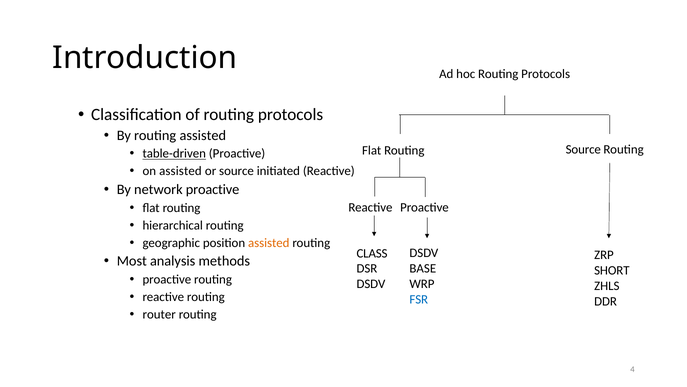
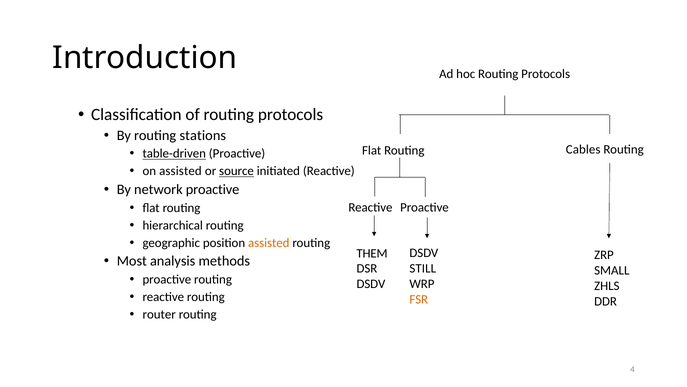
routing assisted: assisted -> stations (203, 135)
Routing Source: Source -> Cables (583, 149)
source underline: none -> present (236, 171)
CLASS: CLASS -> THEM (372, 253)
BASE: BASE -> STILL (423, 268)
SHORT: SHORT -> SMALL (612, 270)
FSR colour: blue -> orange (419, 299)
